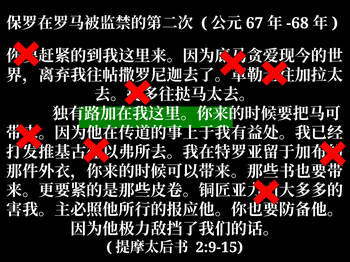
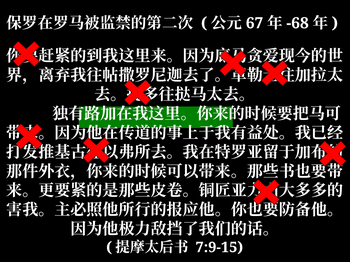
2:9-15: 2:9-15 -> 7:9-15 (219, 248)
